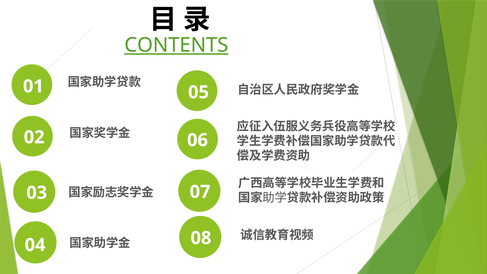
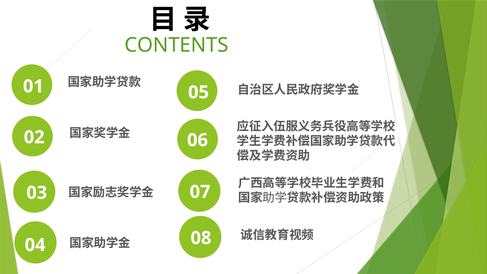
CONTENTS underline: present -> none (176, 45)
